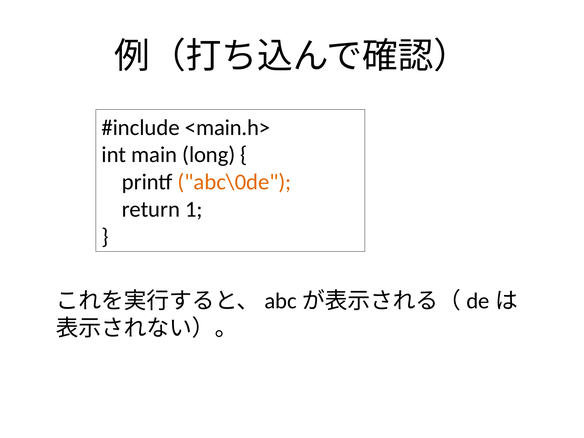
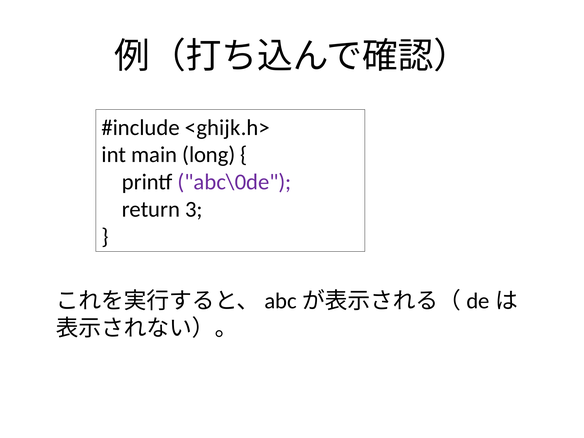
<main.h>: <main.h> -> <ghijk.h> (227, 128)
abc\0de colour: orange -> purple (234, 182)
1: 1 -> 3 (194, 209)
